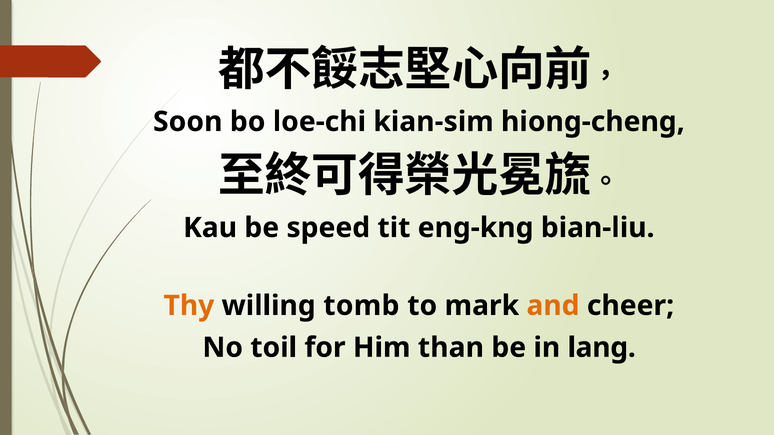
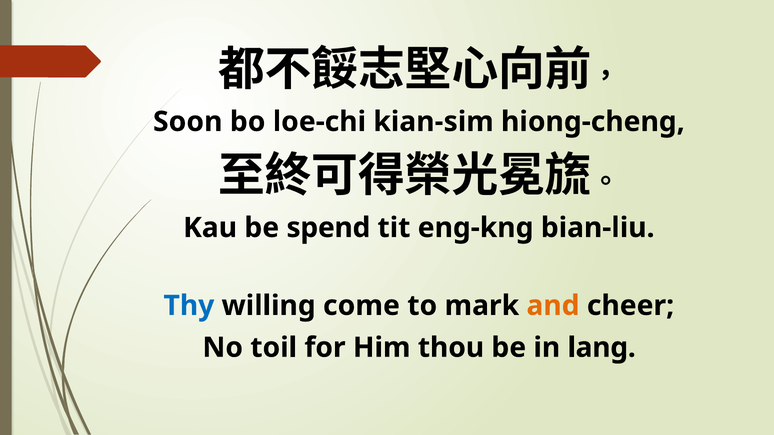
speed: speed -> spend (328, 228)
Thy colour: orange -> blue (189, 306)
tomb: tomb -> come (361, 306)
than: than -> thou (451, 348)
